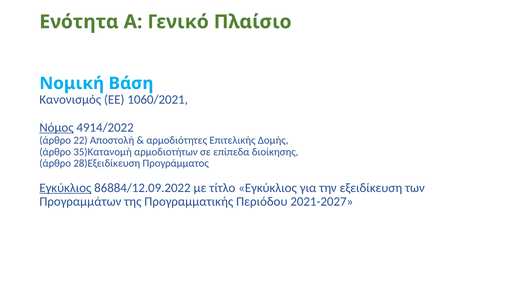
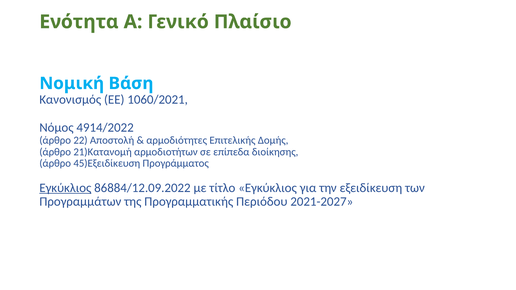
Νόμος underline: present -> none (56, 128)
35)Κατανομή: 35)Κατανομή -> 21)Κατανομή (103, 152)
28)Εξειδίκευση: 28)Εξειδίκευση -> 45)Εξειδίκευση (107, 164)
